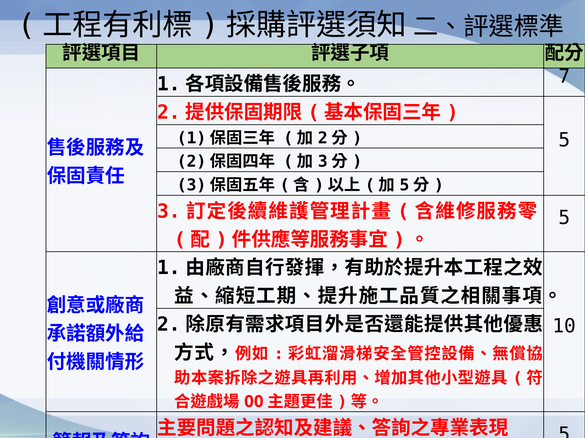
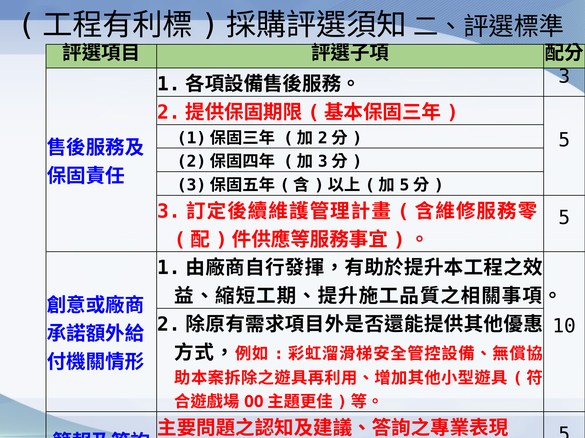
7: 7 -> 3 (564, 77)
